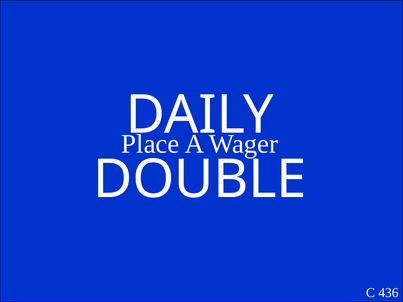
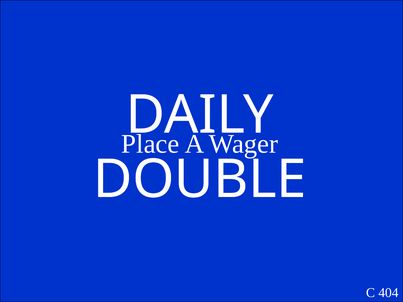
436: 436 -> 404 (388, 293)
